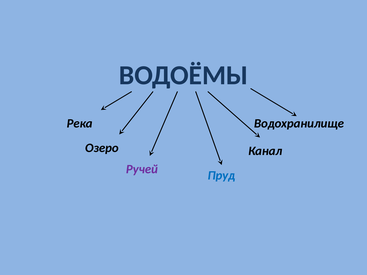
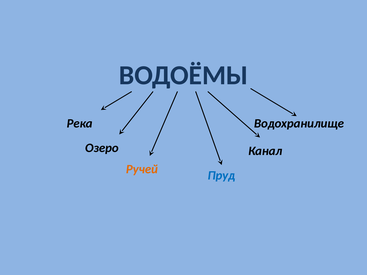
Ручей colour: purple -> orange (142, 169)
